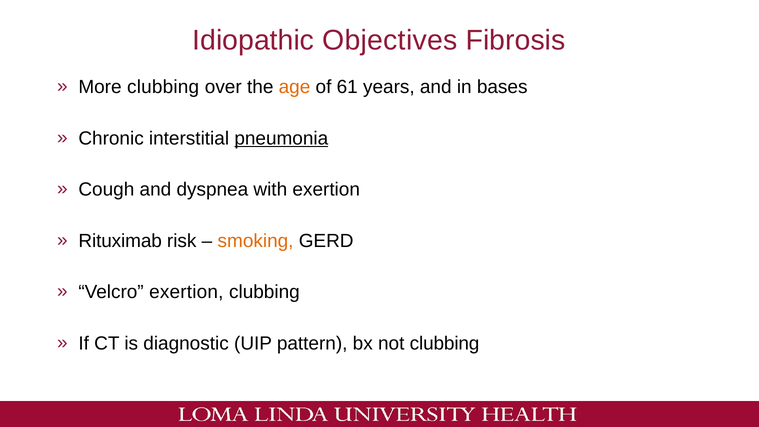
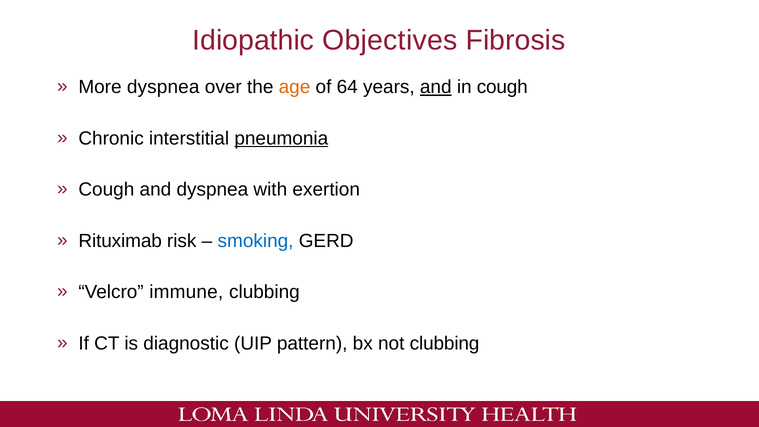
More clubbing: clubbing -> dyspnea (163, 87)
61: 61 -> 64 (347, 87)
and underline: none -> present (436, 87)
in bases: bases -> cough (502, 87)
smoking colour: orange -> blue (256, 241)
Velcro exertion: exertion -> immune (186, 292)
